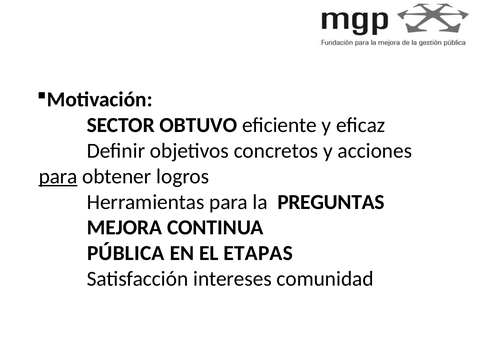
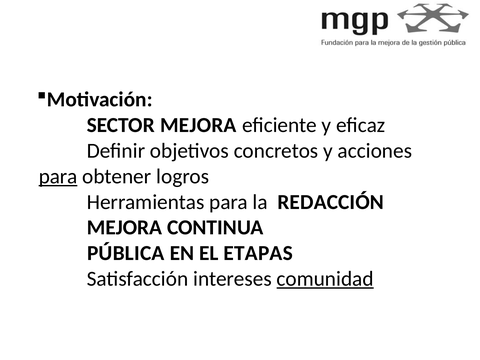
SECTOR OBTUVO: OBTUVO -> MEJORA (198, 125)
PREGUNTAS: PREGUNTAS -> REDACCIÓN (331, 202)
comunidad underline: none -> present (325, 279)
